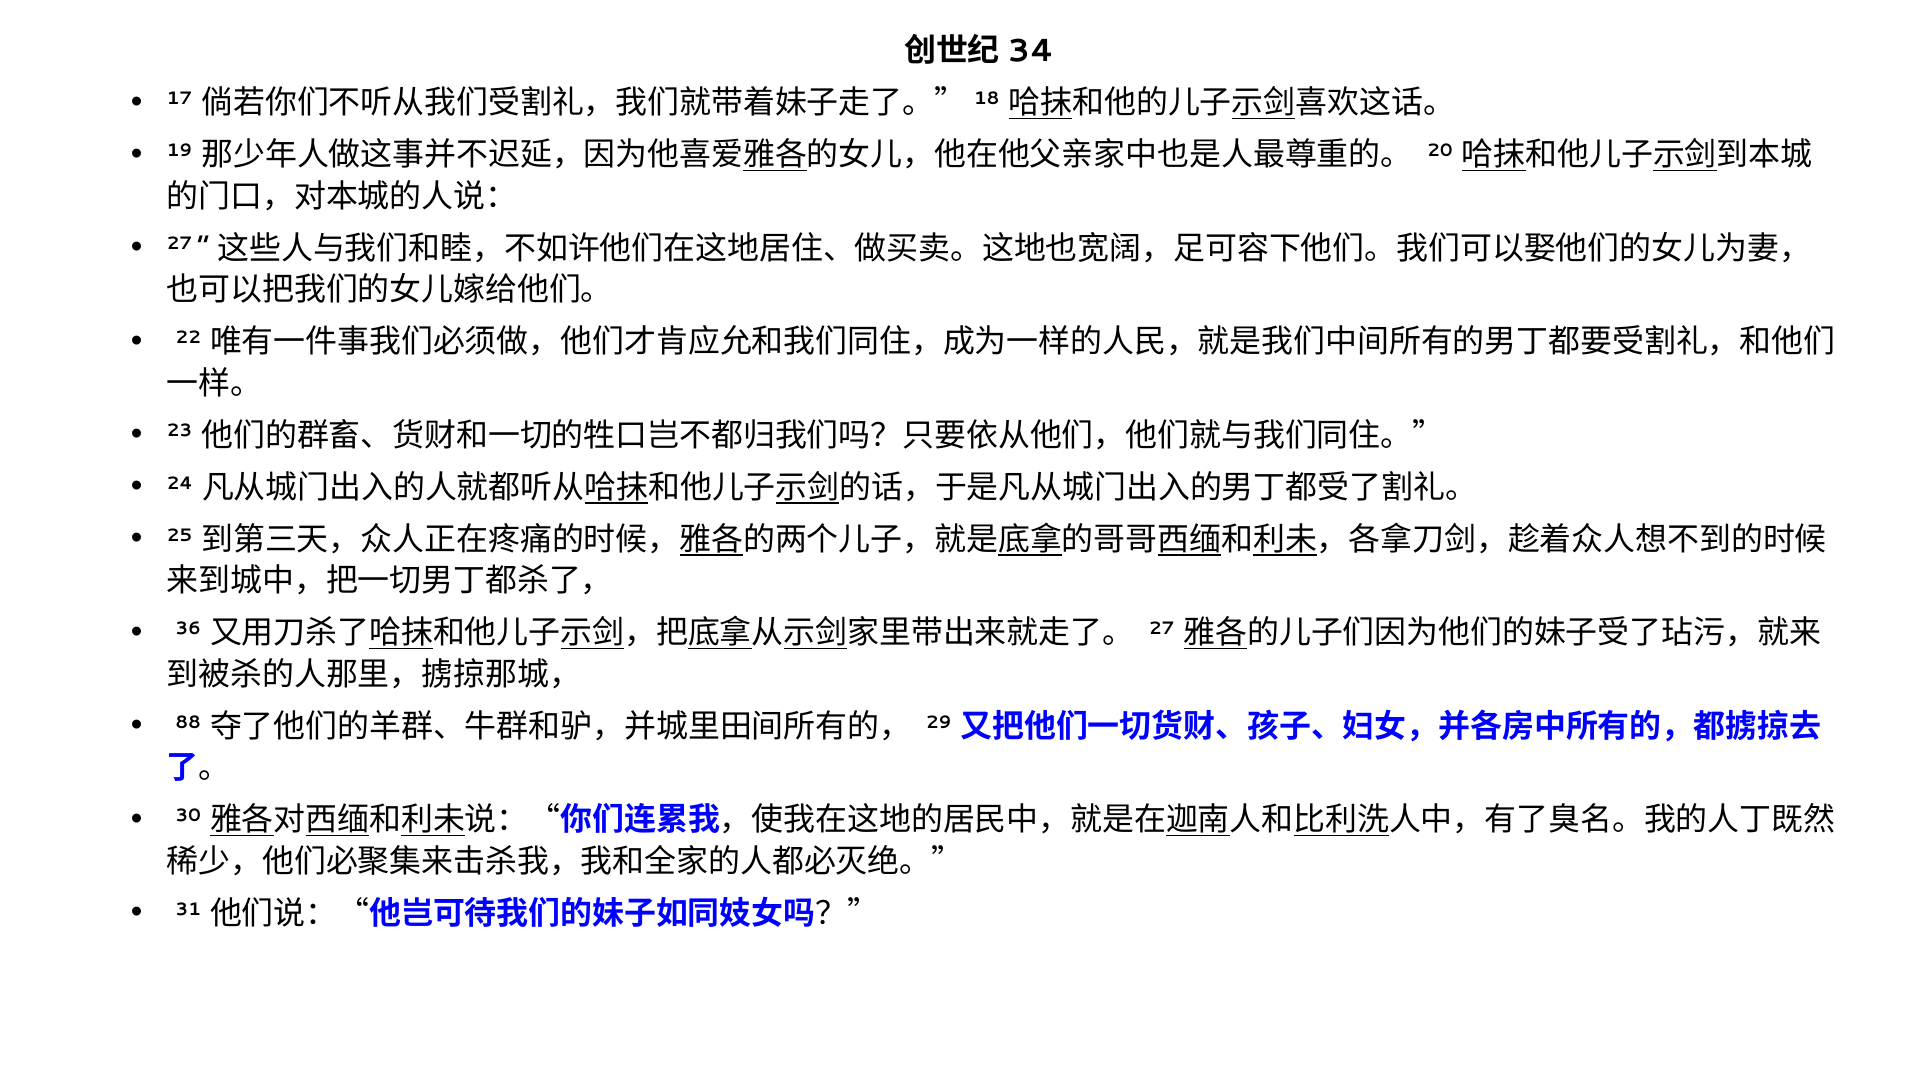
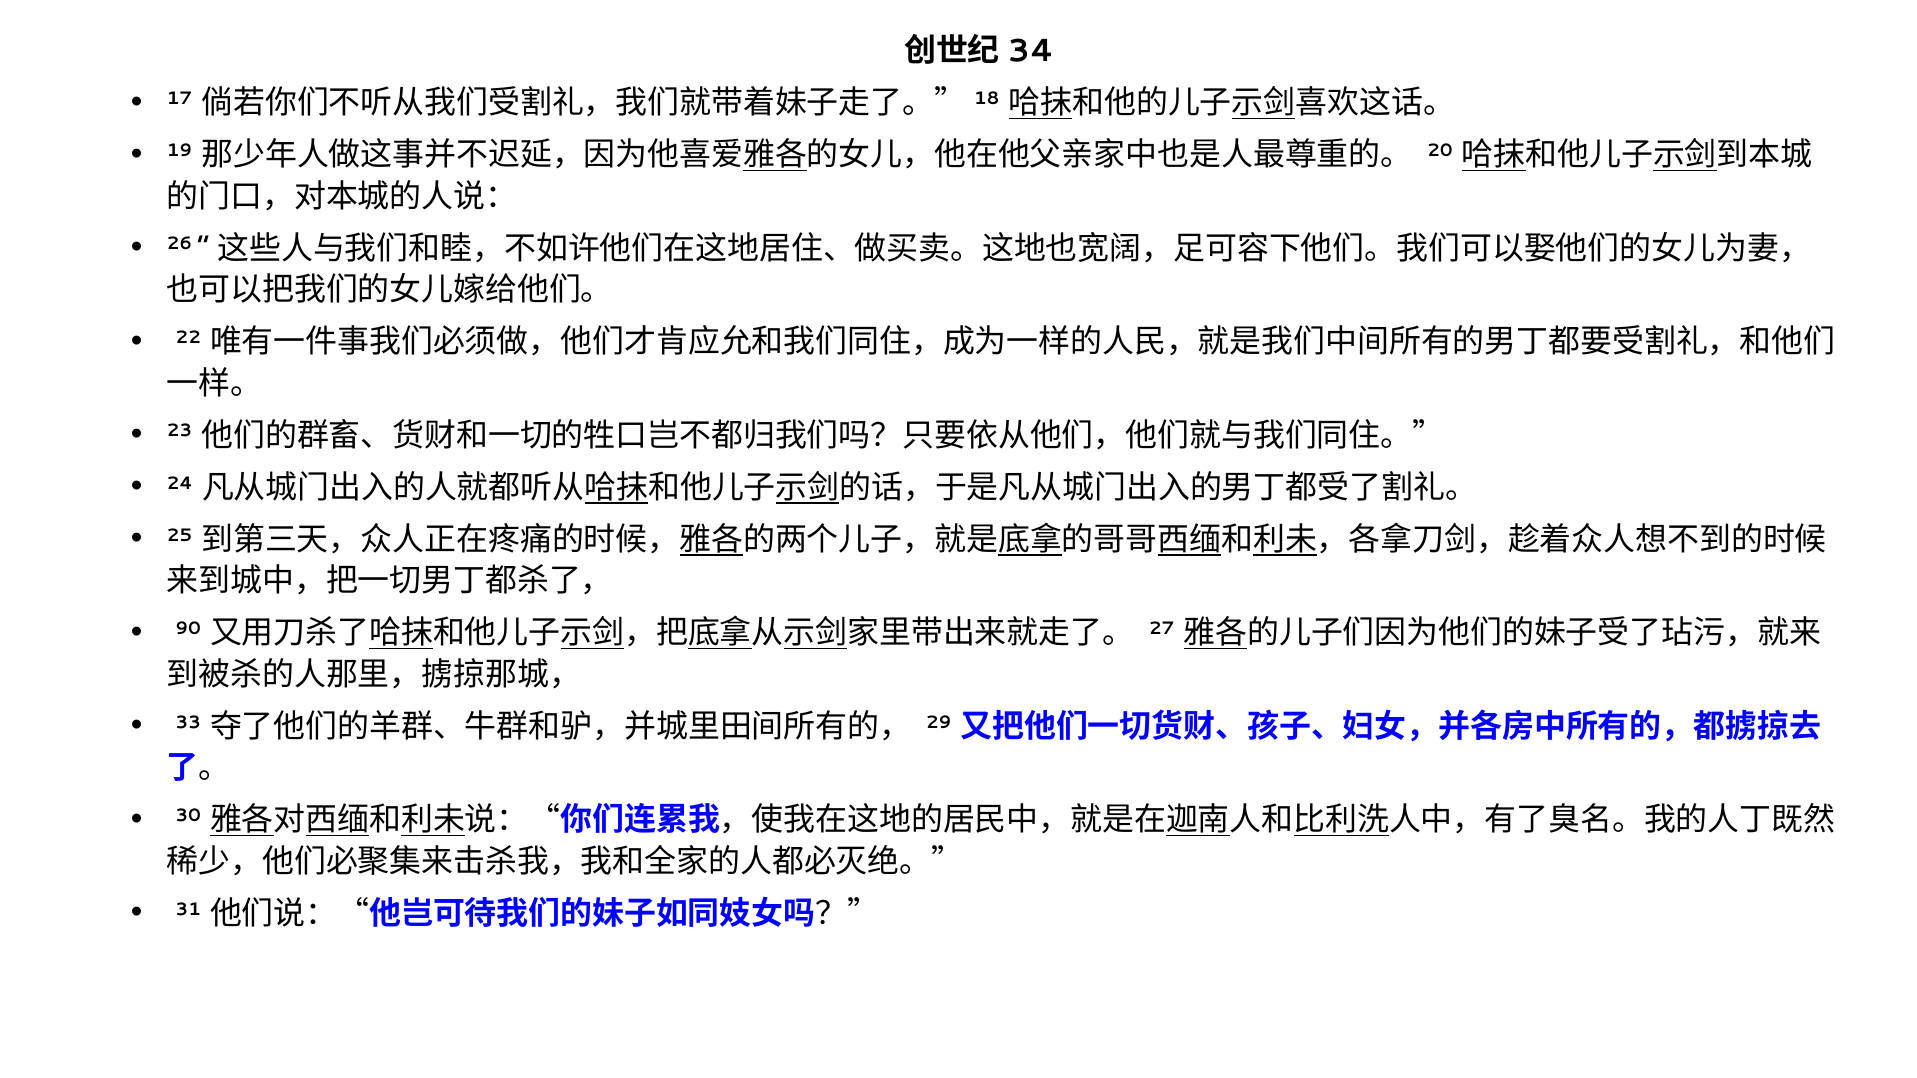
27: 27 -> 26 (180, 244)
36: 36 -> 90 (188, 629)
88: 88 -> 33 (188, 722)
